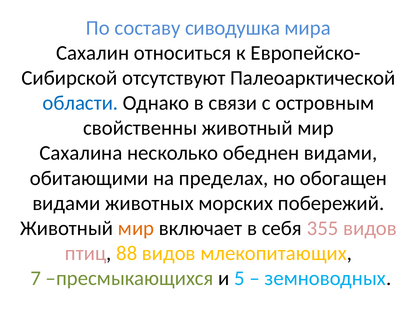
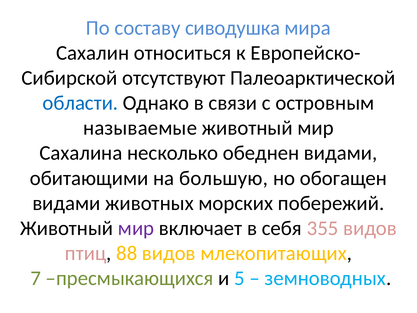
свойственны: свойственны -> называемые (140, 128)
пределах: пределах -> большую (224, 178)
мир colour: orange -> purple (136, 228)
